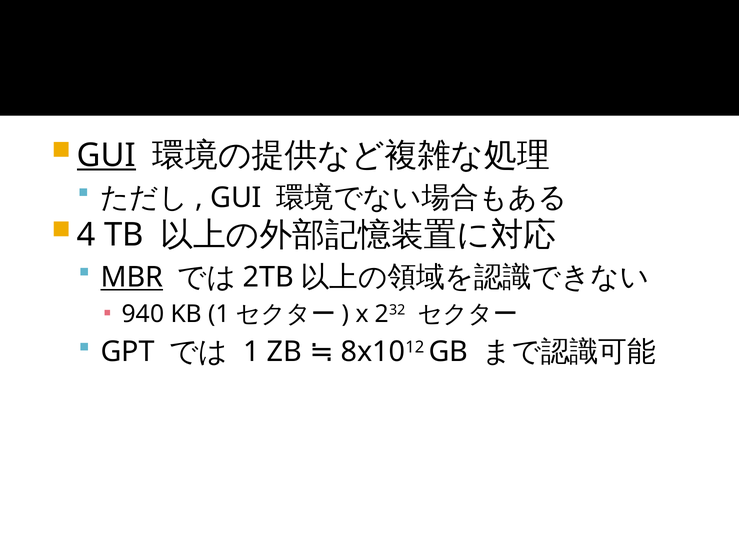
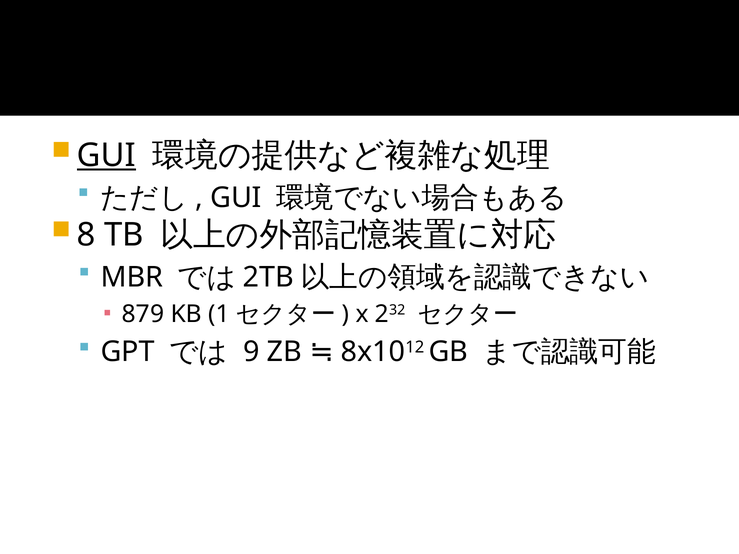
4: 4 -> 8 (86, 235)
MBR underline: present -> none (132, 277)
940: 940 -> 879 (143, 314)
1: 1 -> 9 (251, 352)
